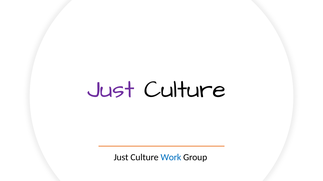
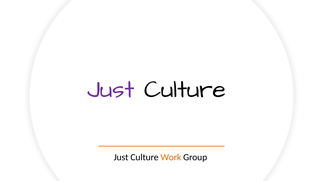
Work colour: blue -> orange (171, 158)
